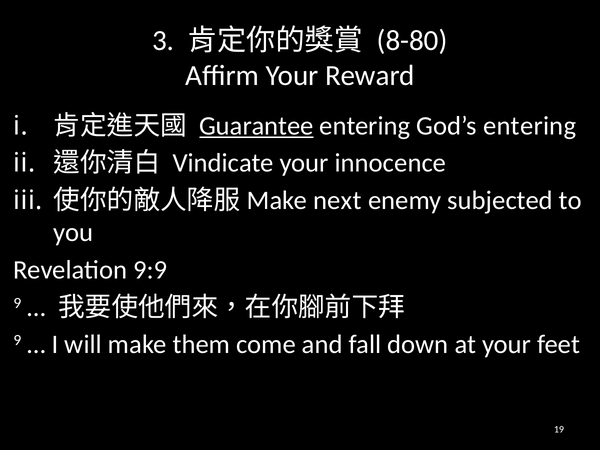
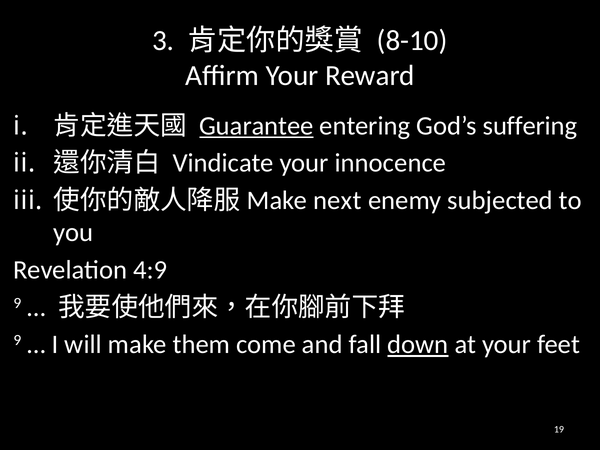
8-80: 8-80 -> 8-10 (412, 41)
God’s entering: entering -> suffering (530, 126)
9:9: 9:9 -> 4:9 (150, 270)
down underline: none -> present (418, 345)
